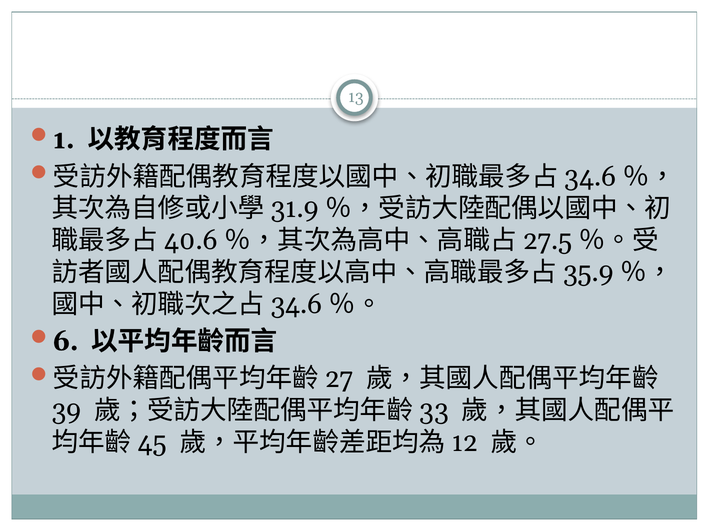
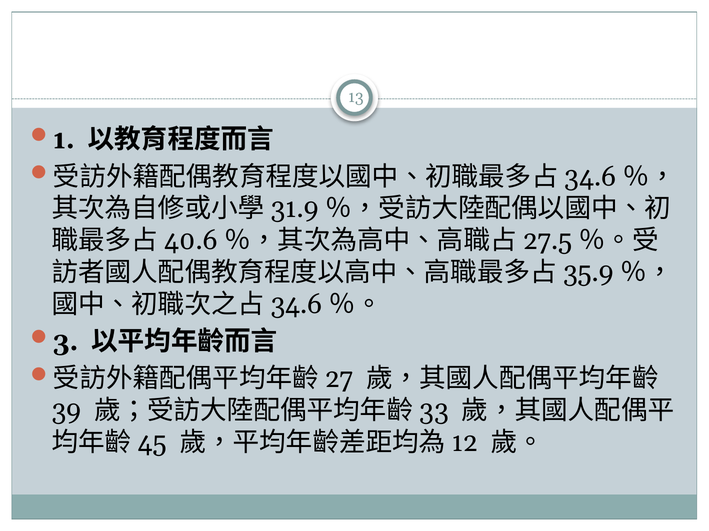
6: 6 -> 3 (66, 342)
